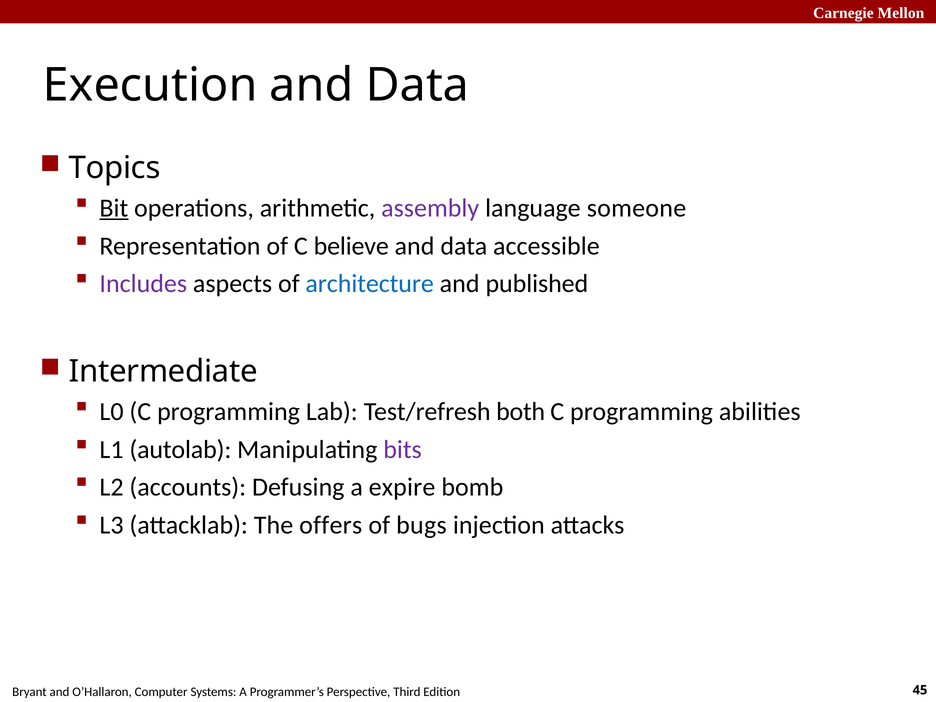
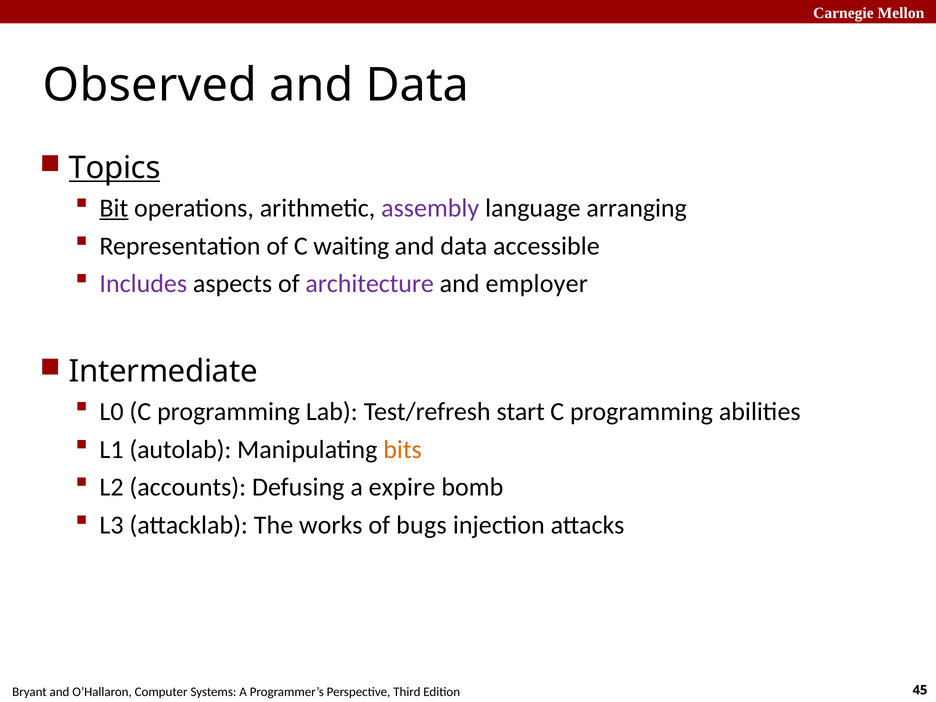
Execution: Execution -> Observed (150, 85)
Topics underline: none -> present (115, 168)
someone: someone -> arranging (637, 208)
believe: believe -> waiting (351, 246)
architecture colour: blue -> purple (370, 284)
published: published -> employer (537, 284)
both: both -> start (521, 412)
bits colour: purple -> orange (403, 450)
offers: offers -> works (331, 525)
